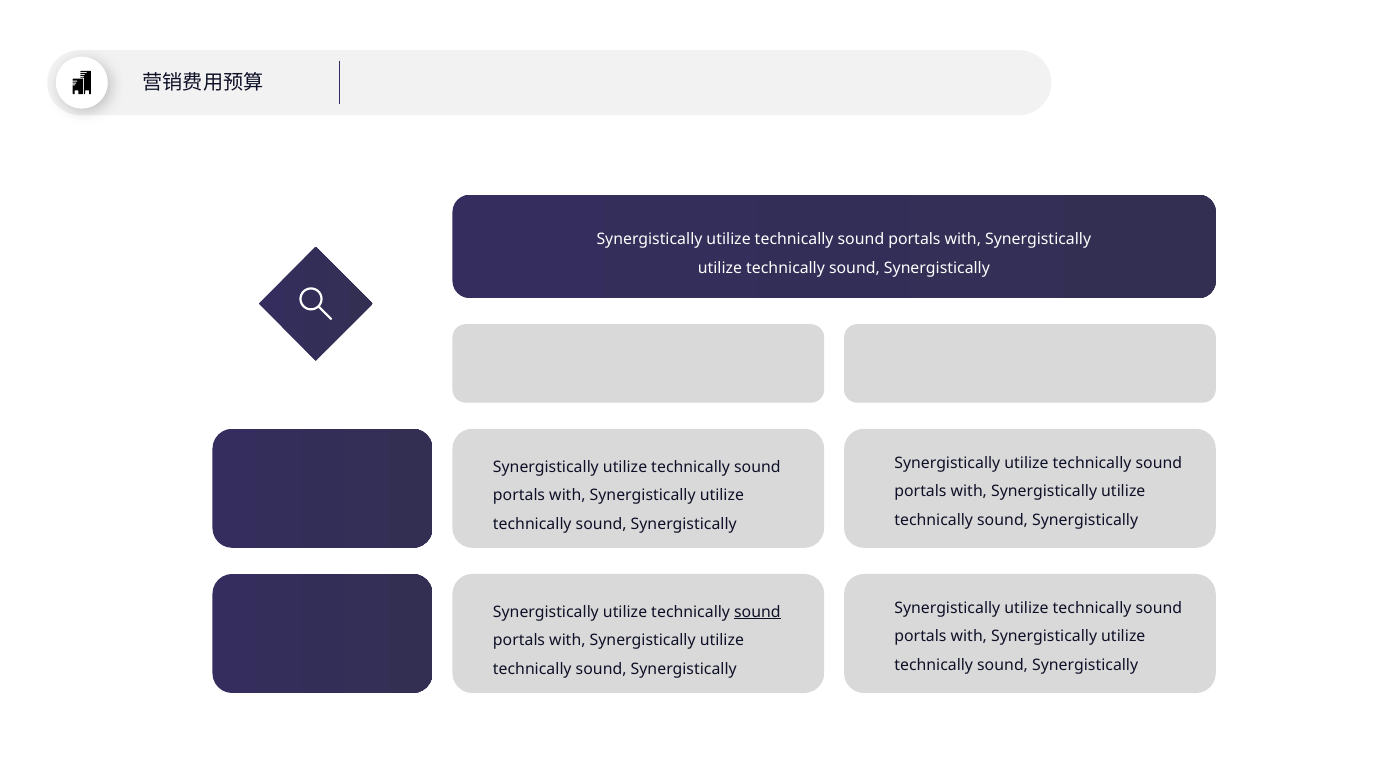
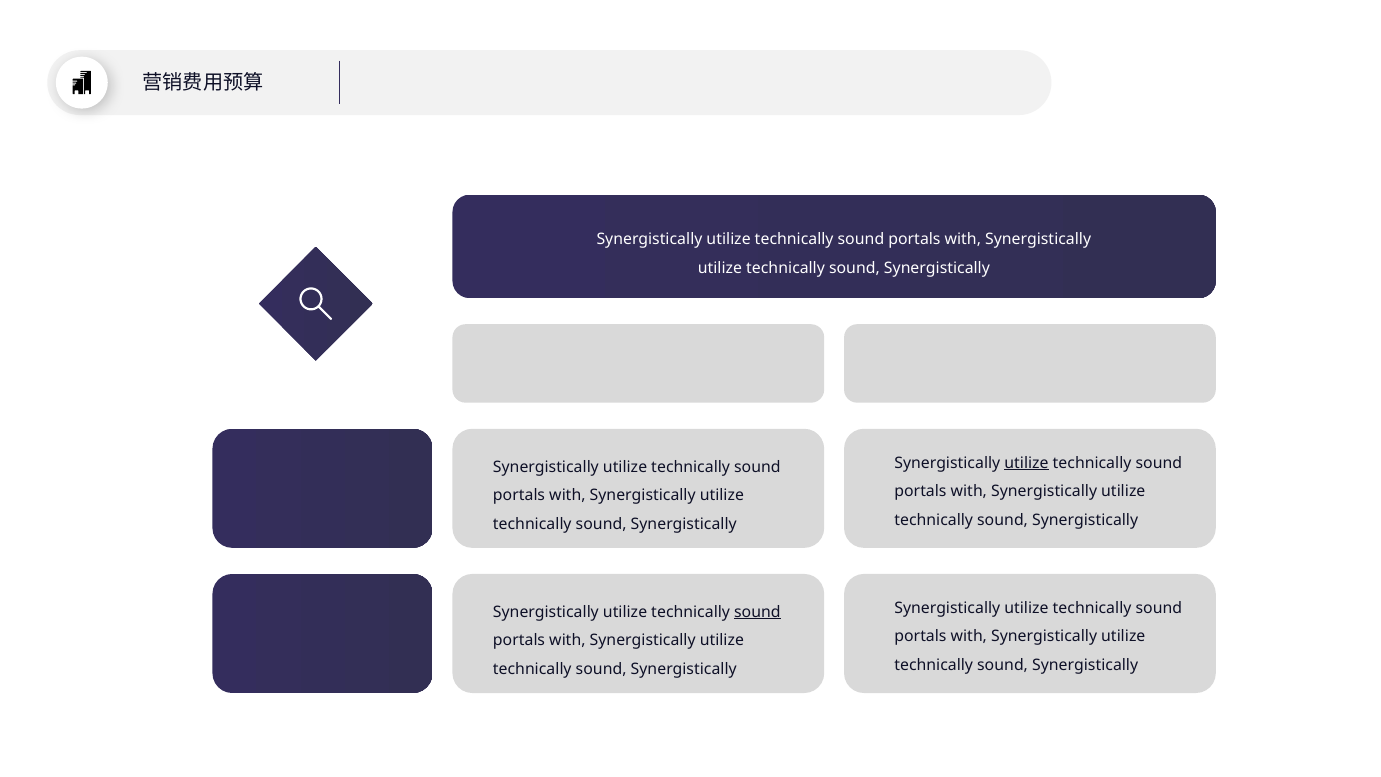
utilize underline: none -> present (1026, 463)
